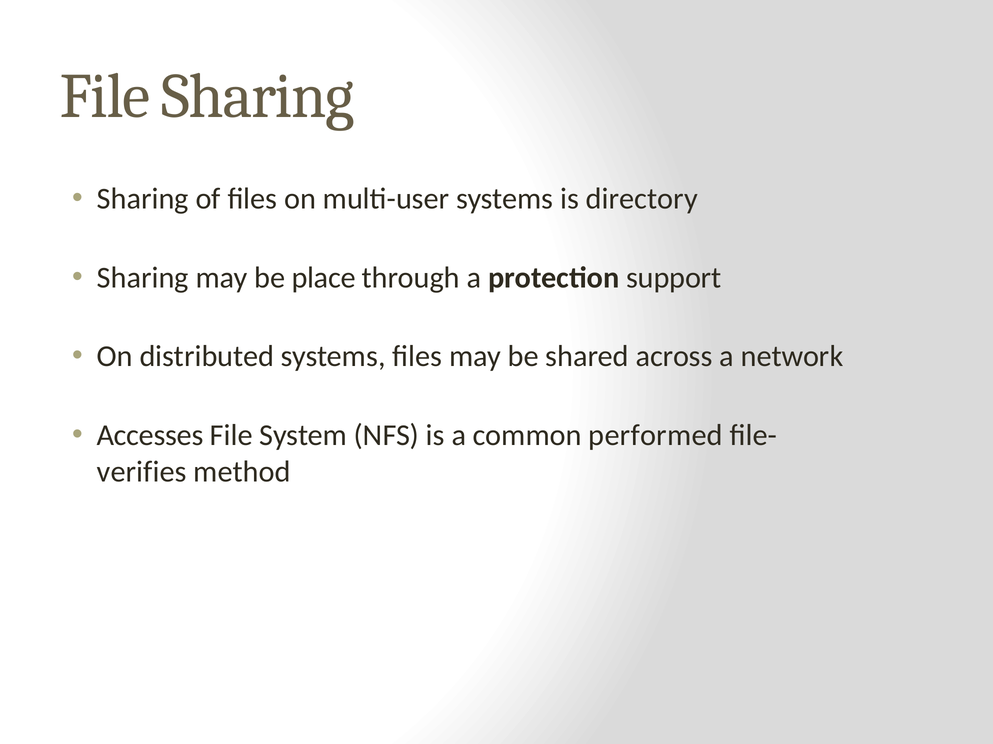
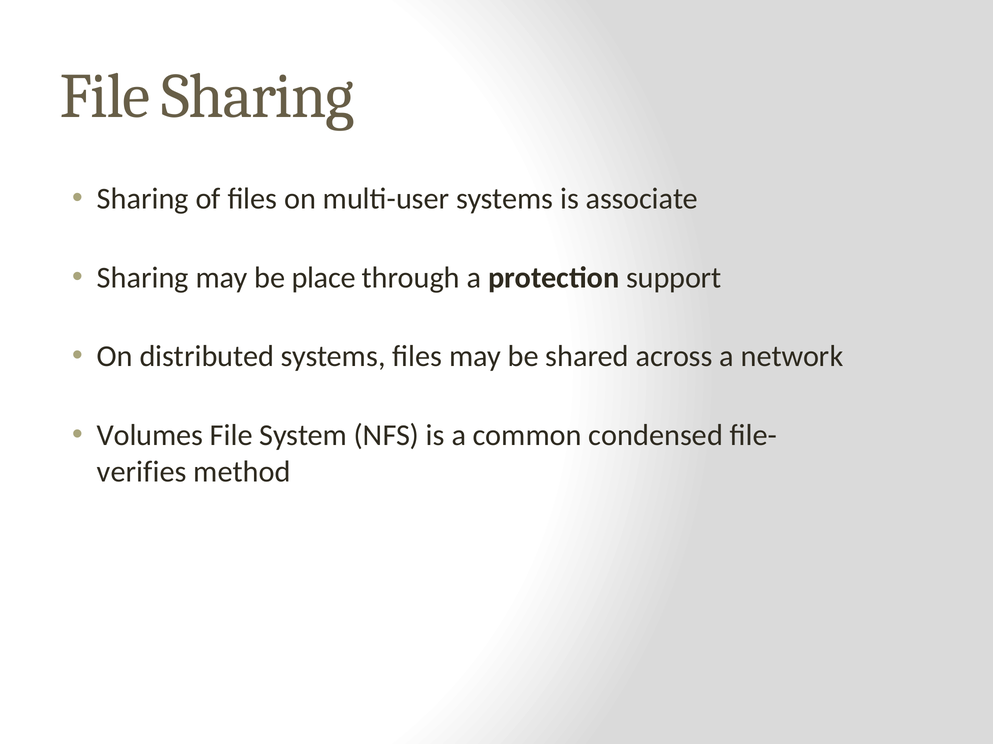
directory: directory -> associate (642, 199)
Accesses: Accesses -> Volumes (150, 436)
performed: performed -> condensed (656, 436)
